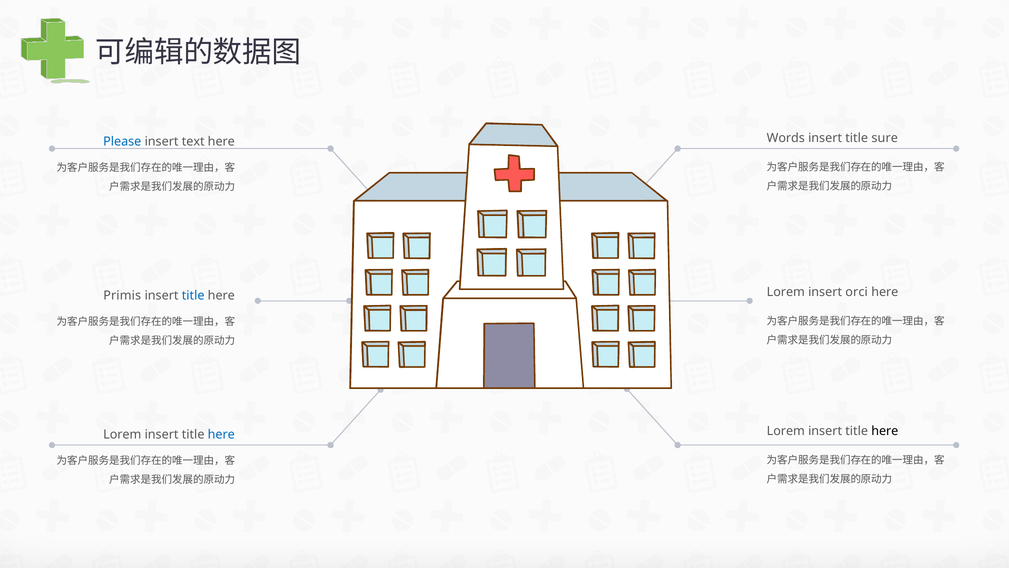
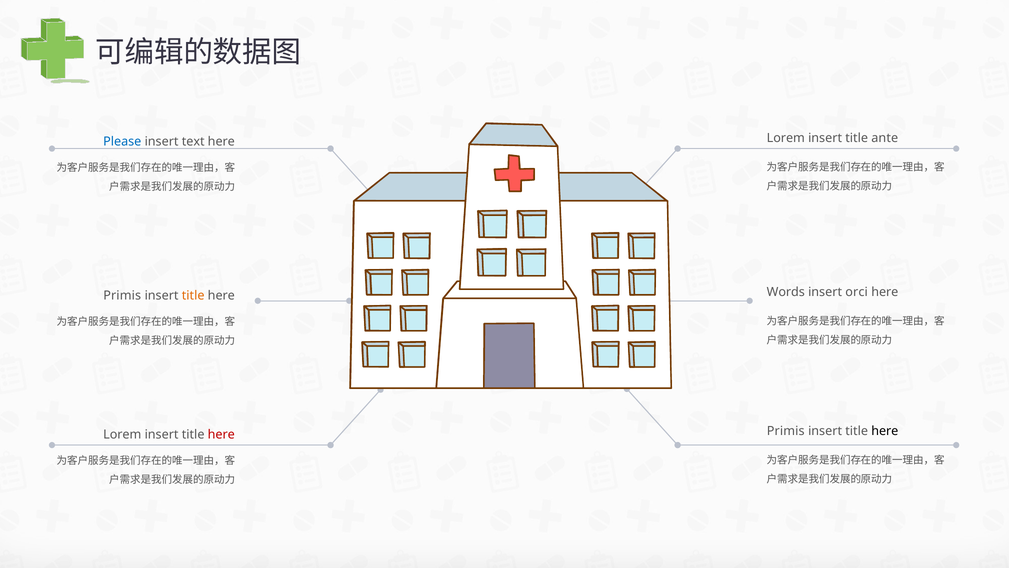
Words: Words -> Lorem (786, 138)
sure: sure -> ante (885, 138)
Lorem: Lorem -> Words (786, 292)
title colour: blue -> orange (193, 295)
Lorem: Lorem -> Primis (786, 431)
here colour: blue -> red (221, 434)
